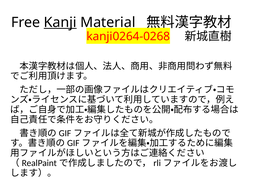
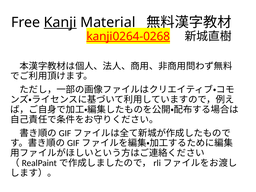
kanji0264-0268 underline: none -> present (128, 36)
